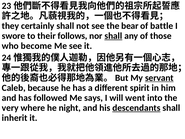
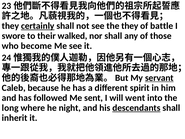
certainly underline: none -> present (38, 26)
the bear: bear -> they (130, 26)
follows: follows -> walked (73, 36)
shall underline: present -> none (113, 36)
says: says -> sent (94, 98)
very: very -> long (10, 108)
